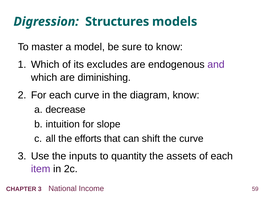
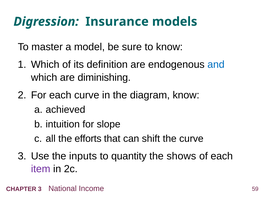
Structures: Structures -> Insurance (117, 22)
excludes: excludes -> definition (107, 65)
and colour: purple -> blue (216, 65)
decrease: decrease -> achieved (65, 110)
assets: assets -> shows (181, 156)
